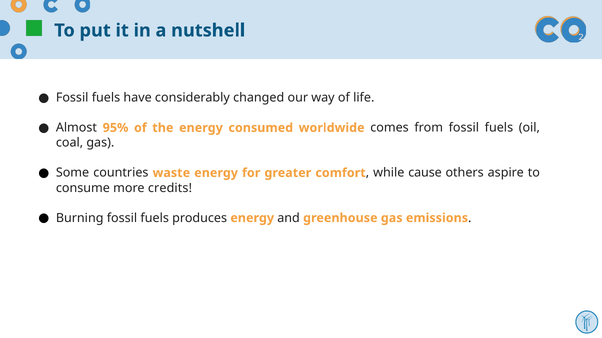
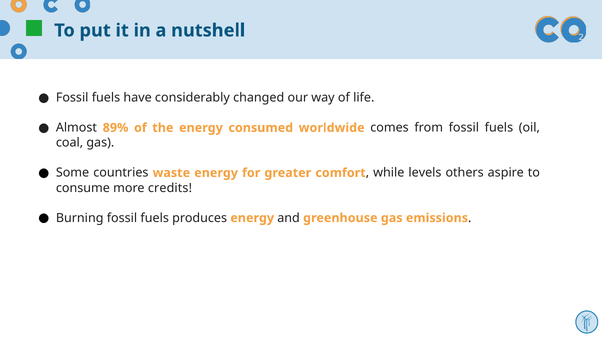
95%: 95% -> 89% (116, 128)
cause: cause -> levels (425, 173)
